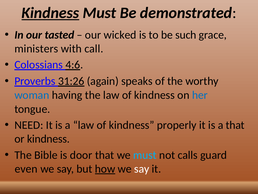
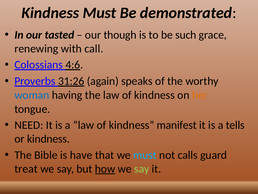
Kindness underline: present -> none (50, 13)
wicked: wicked -> though (120, 35)
ministers: ministers -> renewing (36, 49)
her colour: blue -> orange (200, 95)
properly: properly -> manifest (177, 125)
a that: that -> tells (235, 125)
door: door -> have (81, 155)
even: even -> treat (26, 168)
say colour: white -> light green (142, 168)
